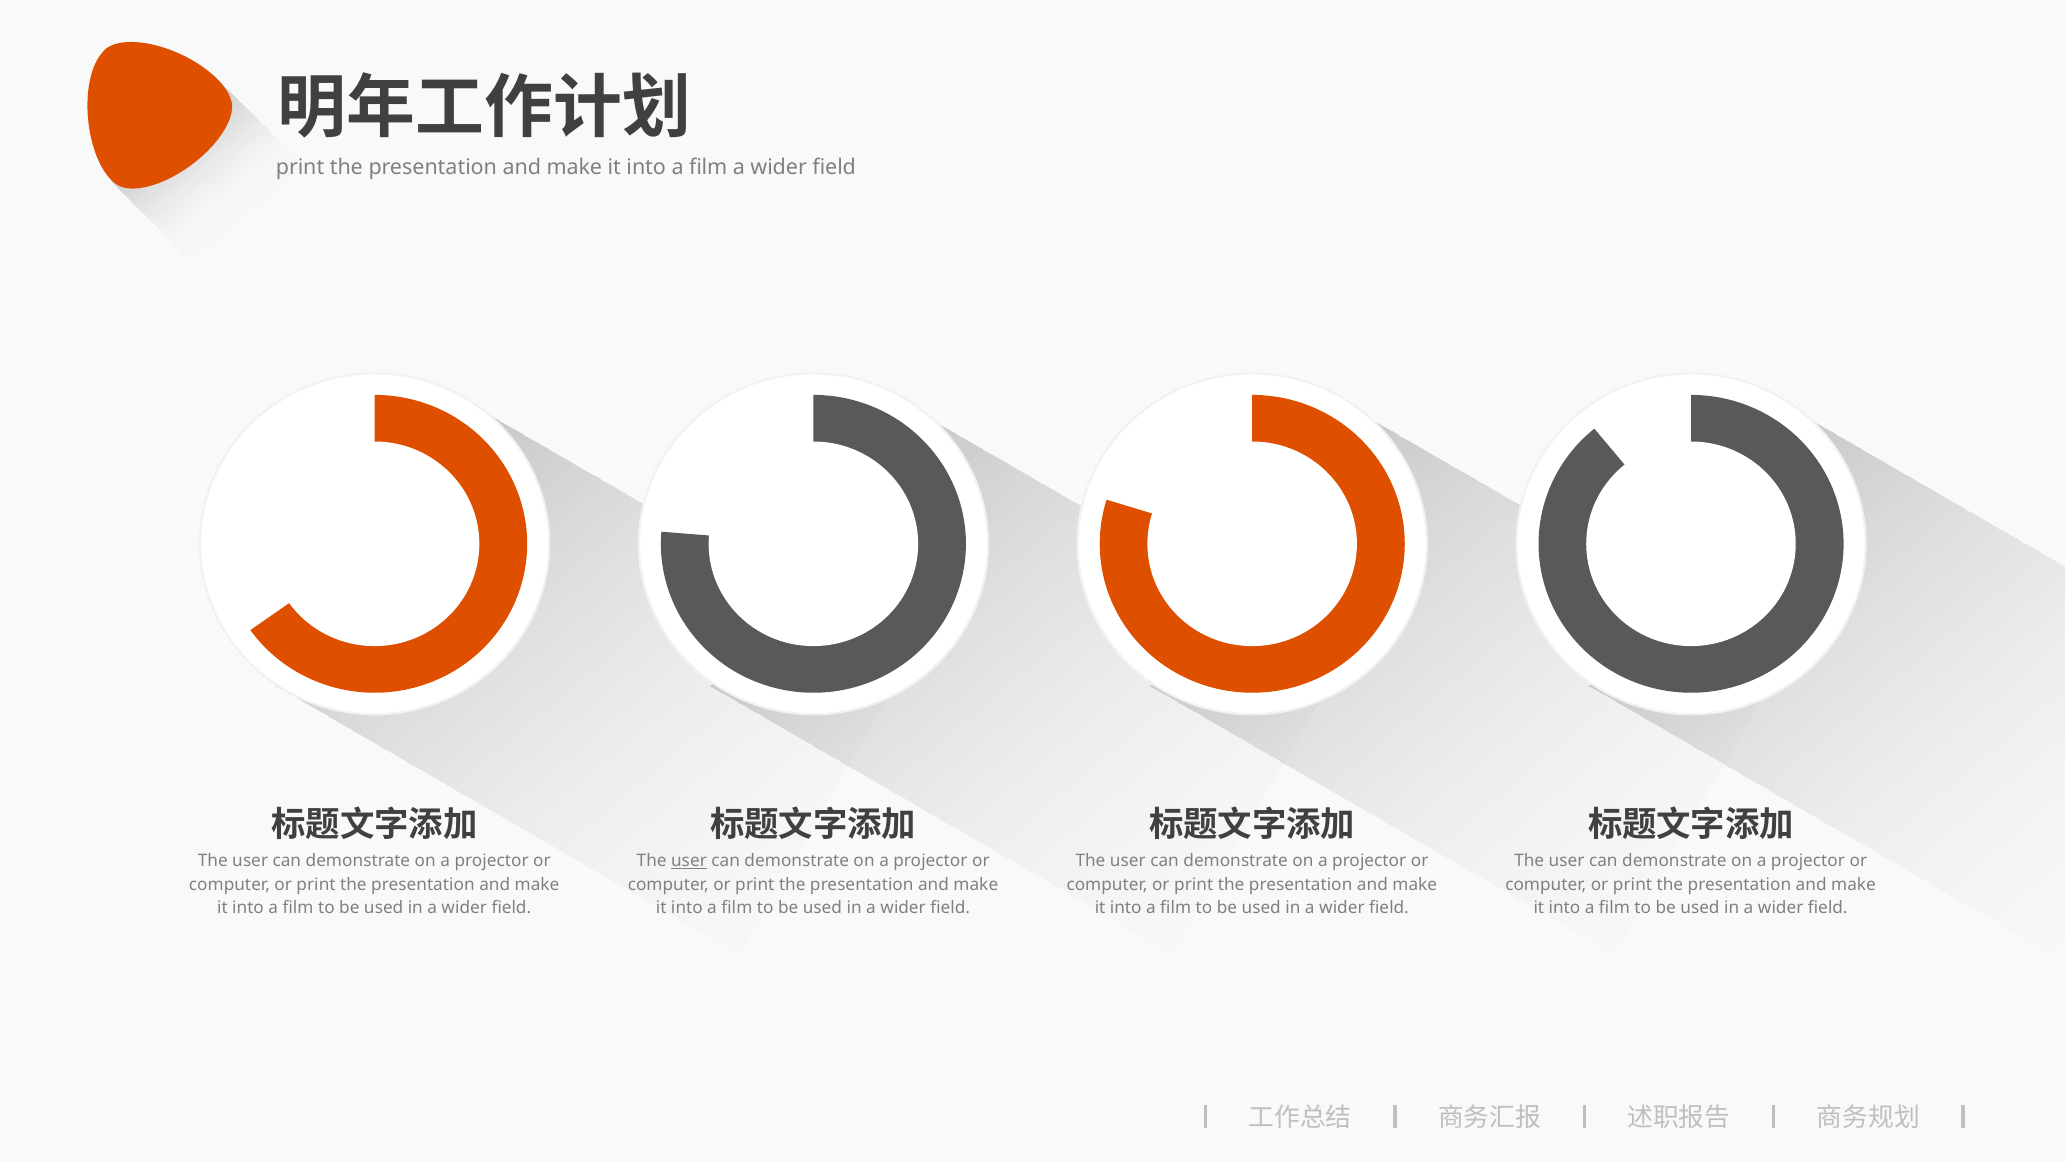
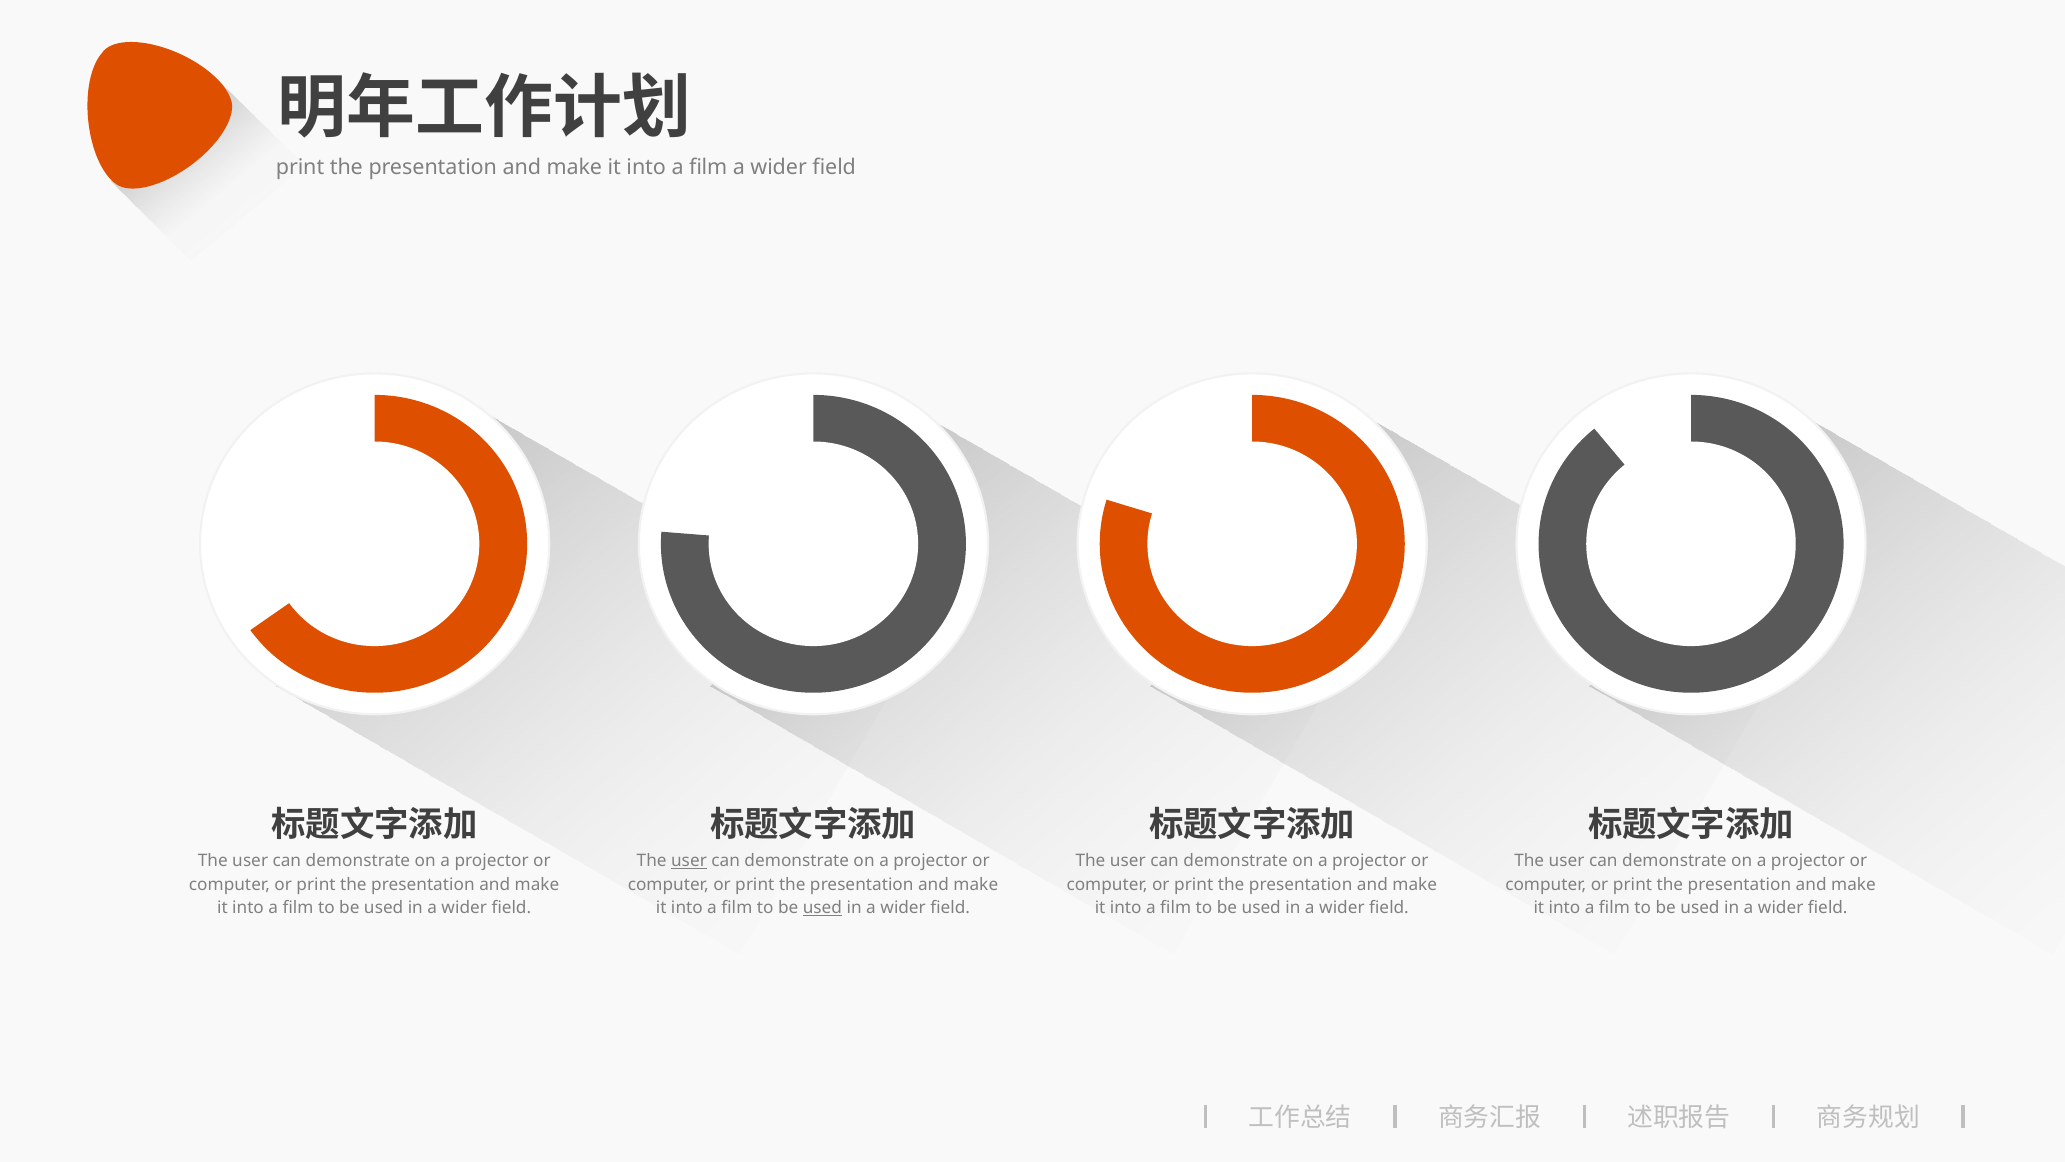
used underline: none -> present (822, 908)
